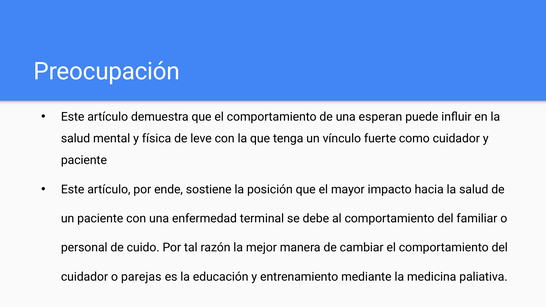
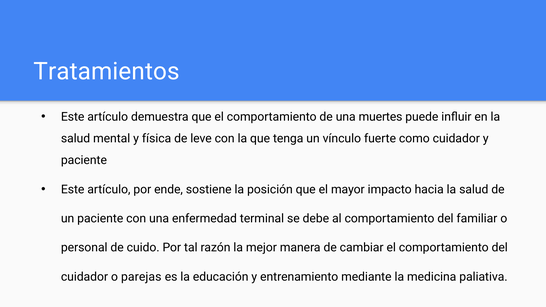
Preocupación: Preocupación -> Tratamientos (107, 72)
esperan: esperan -> muertes (381, 117)
